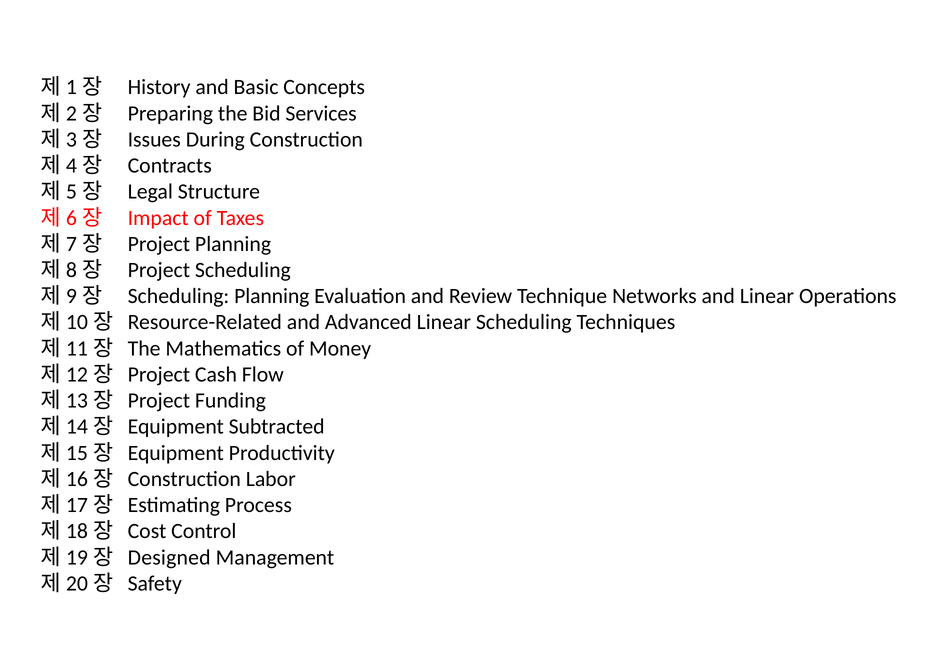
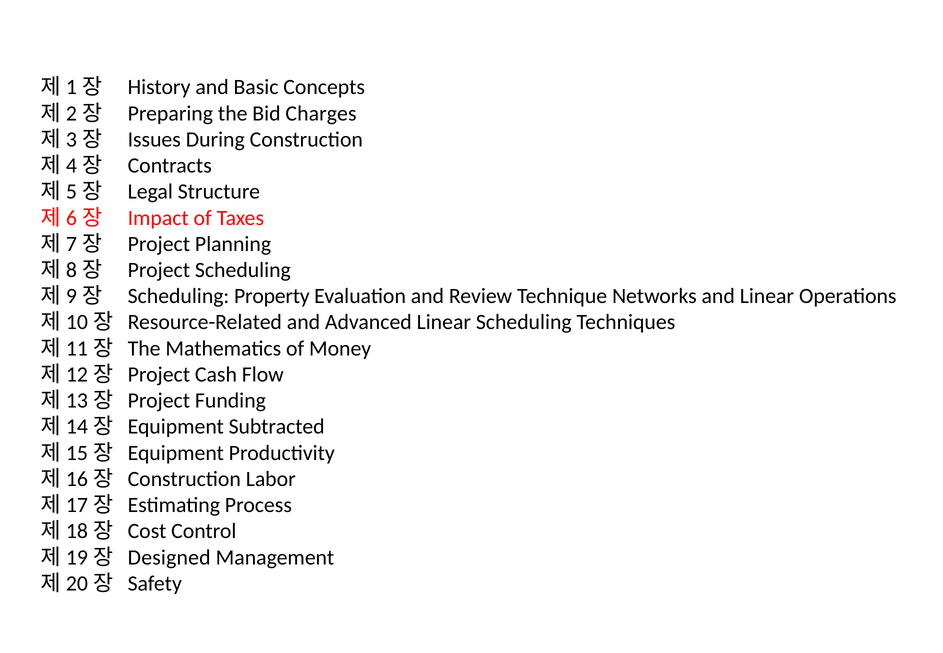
Services: Services -> Charges (321, 113)
Scheduling Planning: Planning -> Property (272, 296)
